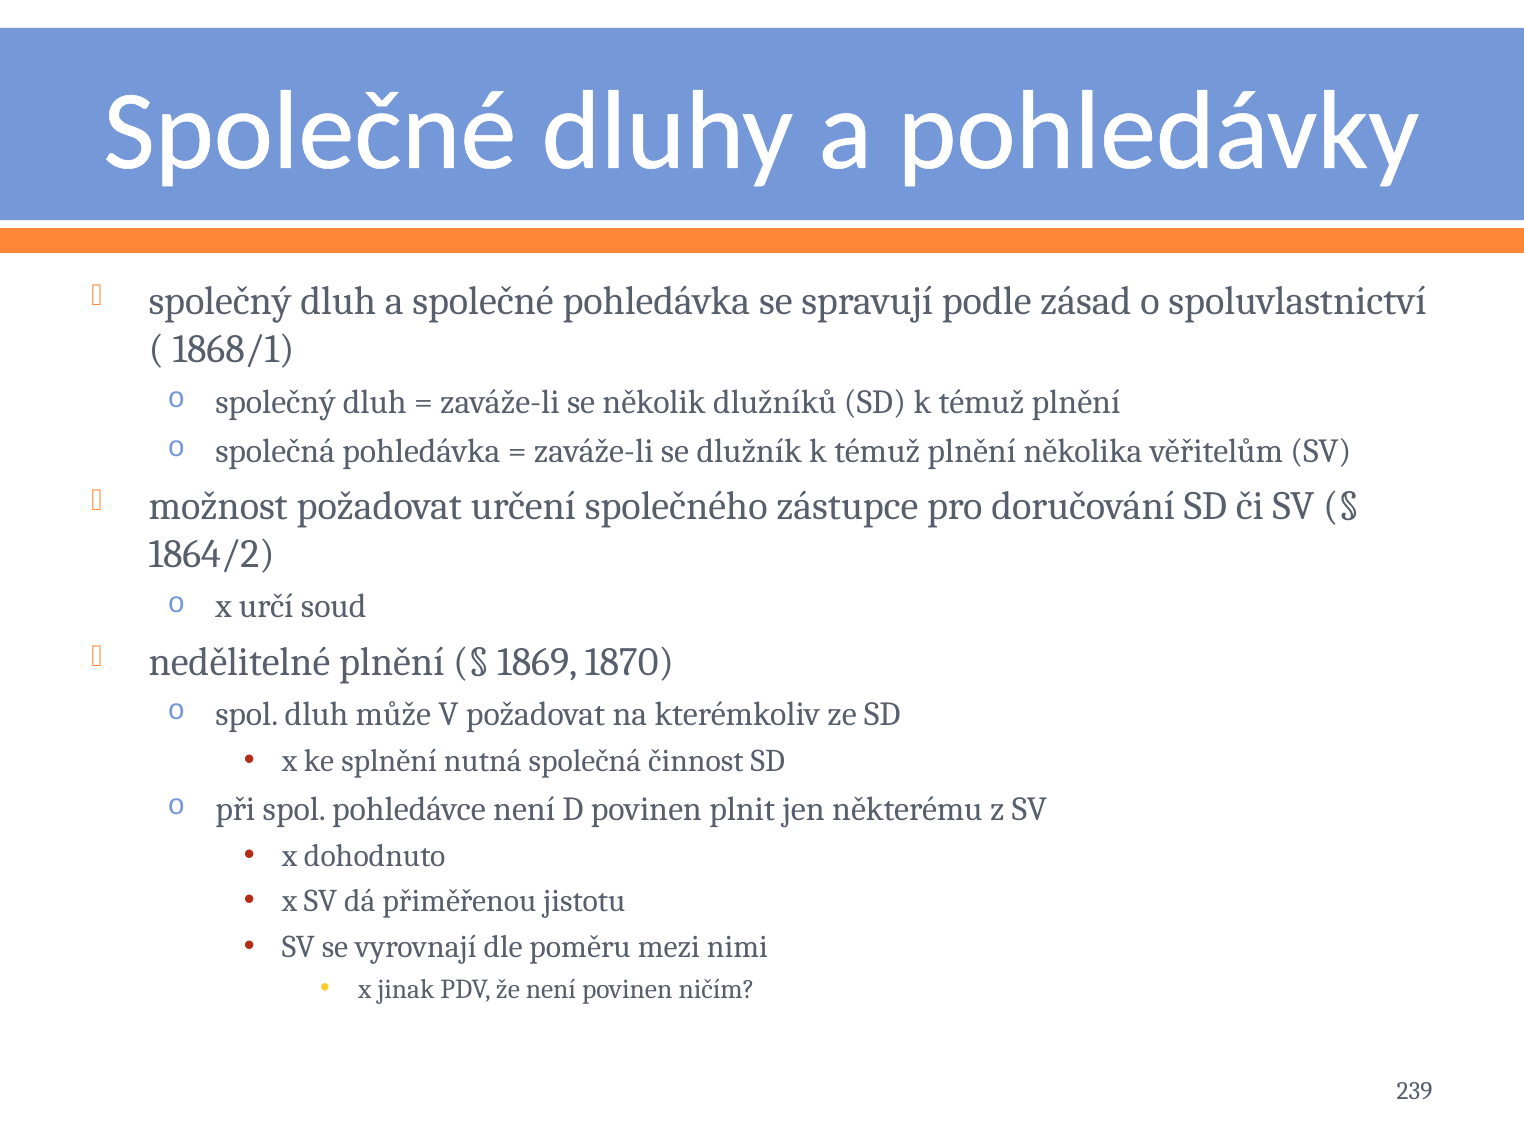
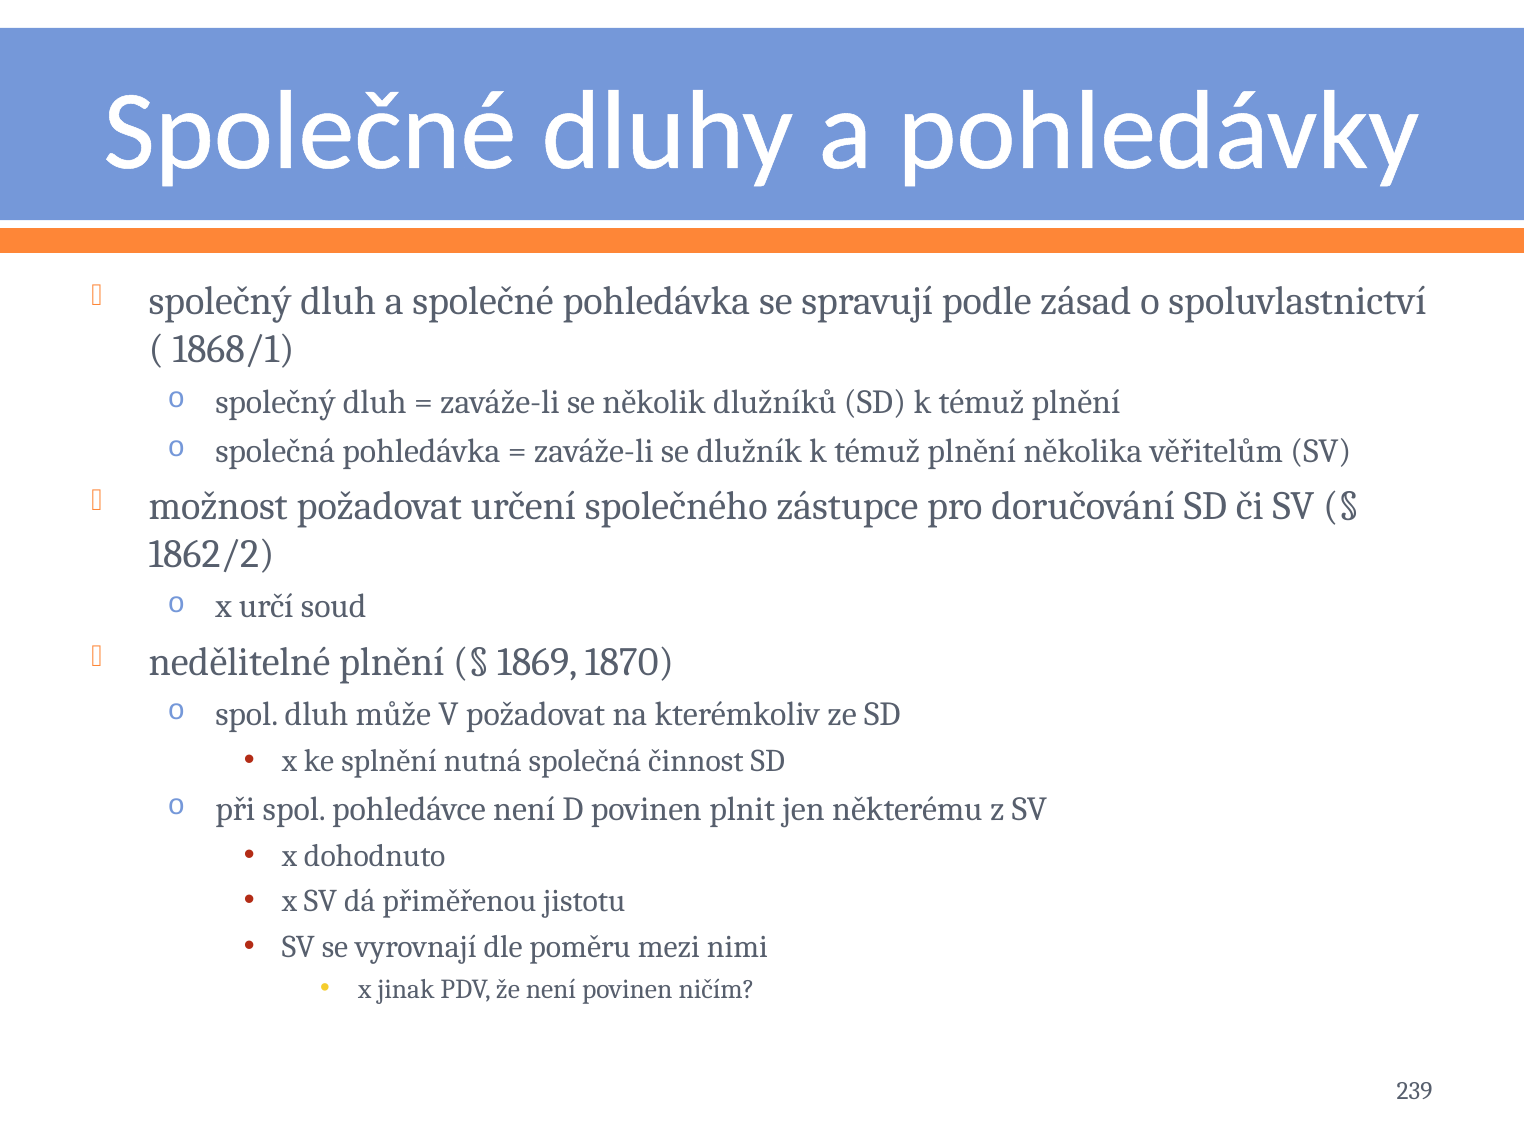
1864/2: 1864/2 -> 1862/2 (212, 554)
